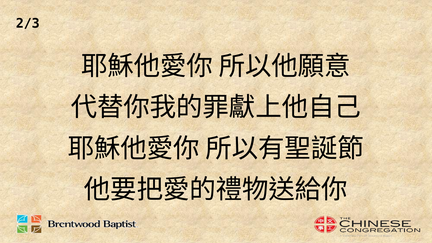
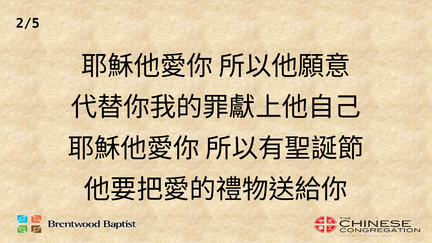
2/3: 2/3 -> 2/5 (28, 23)
